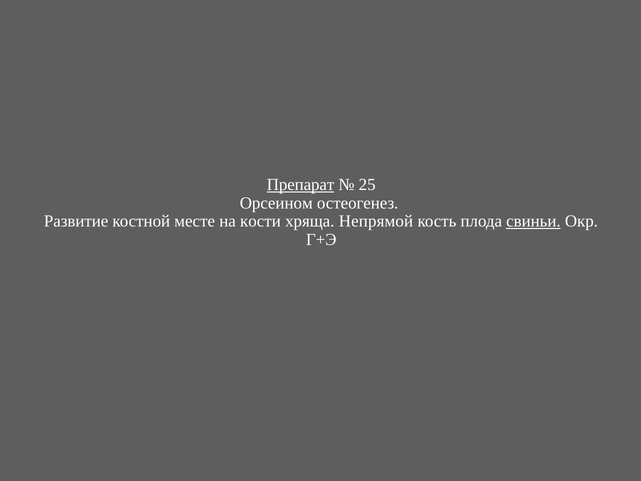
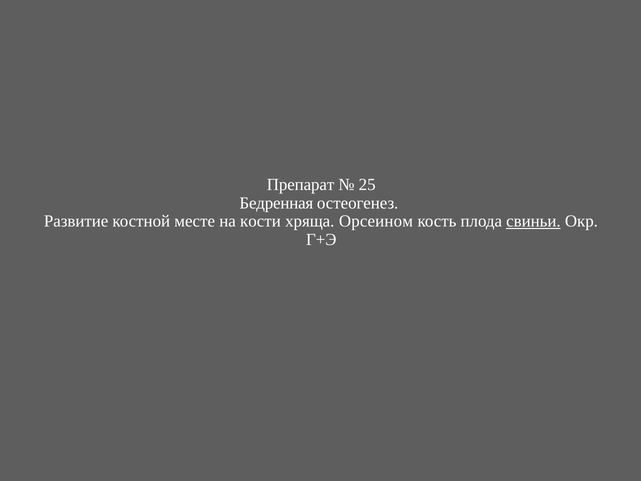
Препарат underline: present -> none (301, 185)
Орсеином: Орсеином -> Бедренная (276, 203)
Непрямой: Непрямой -> Орсеином (376, 221)
